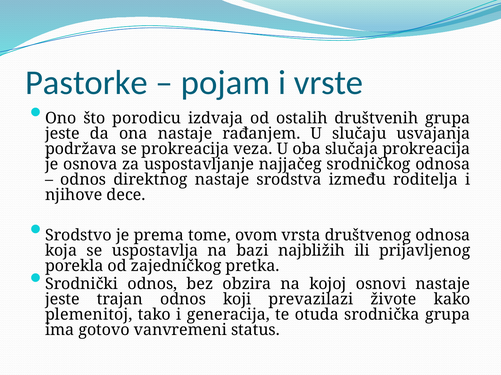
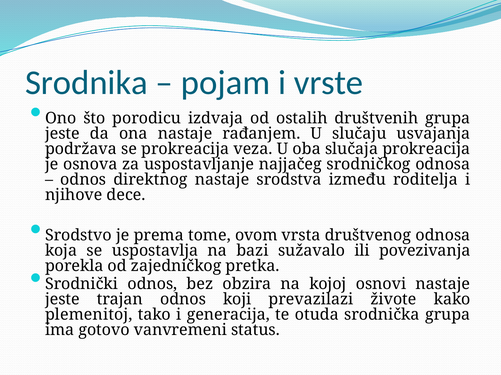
Pastorke: Pastorke -> Srodnika (86, 83)
najbližih: najbližih -> sužavalo (312, 251)
prijavljenog: prijavljenog -> povezivanja (425, 251)
